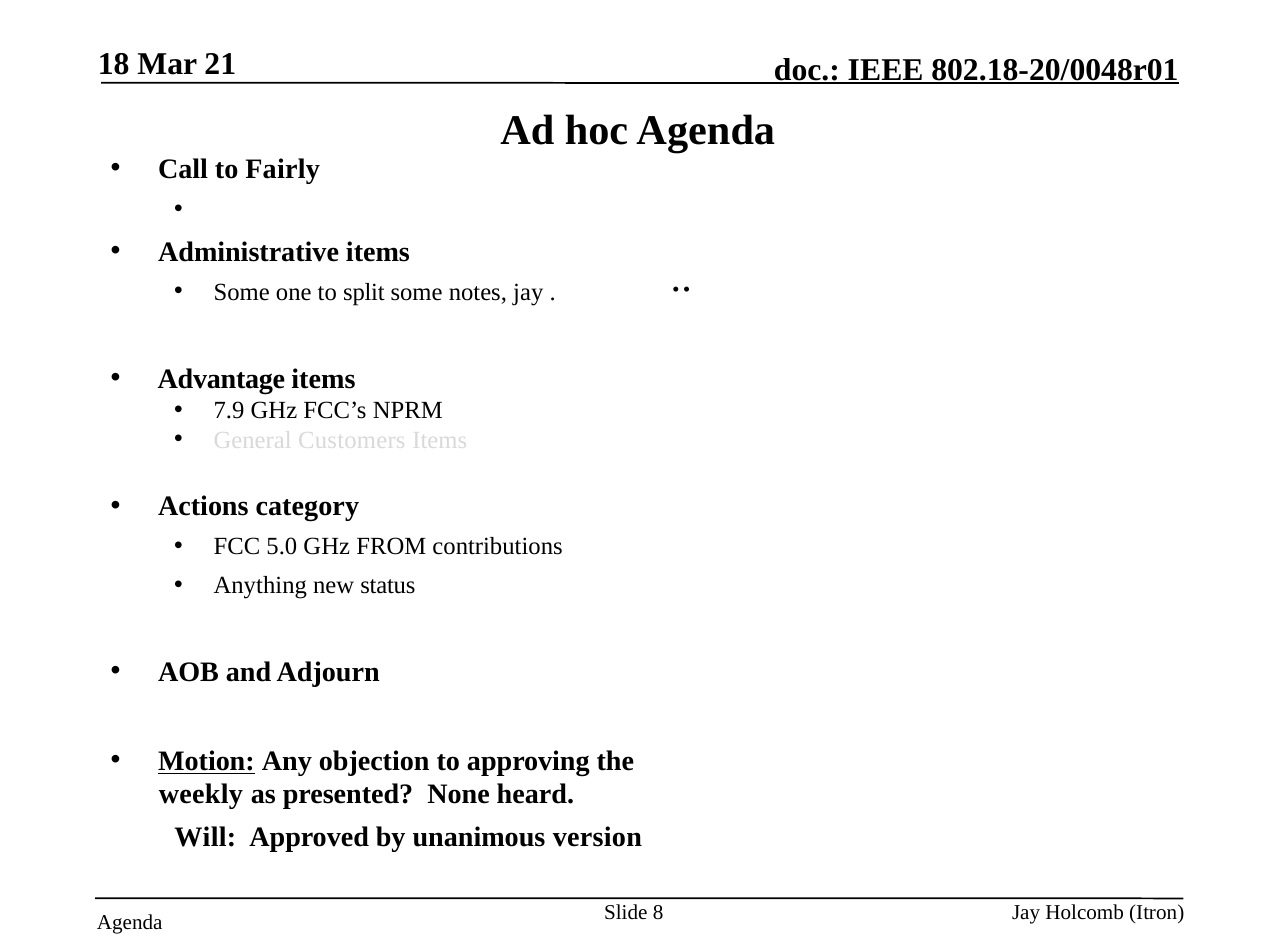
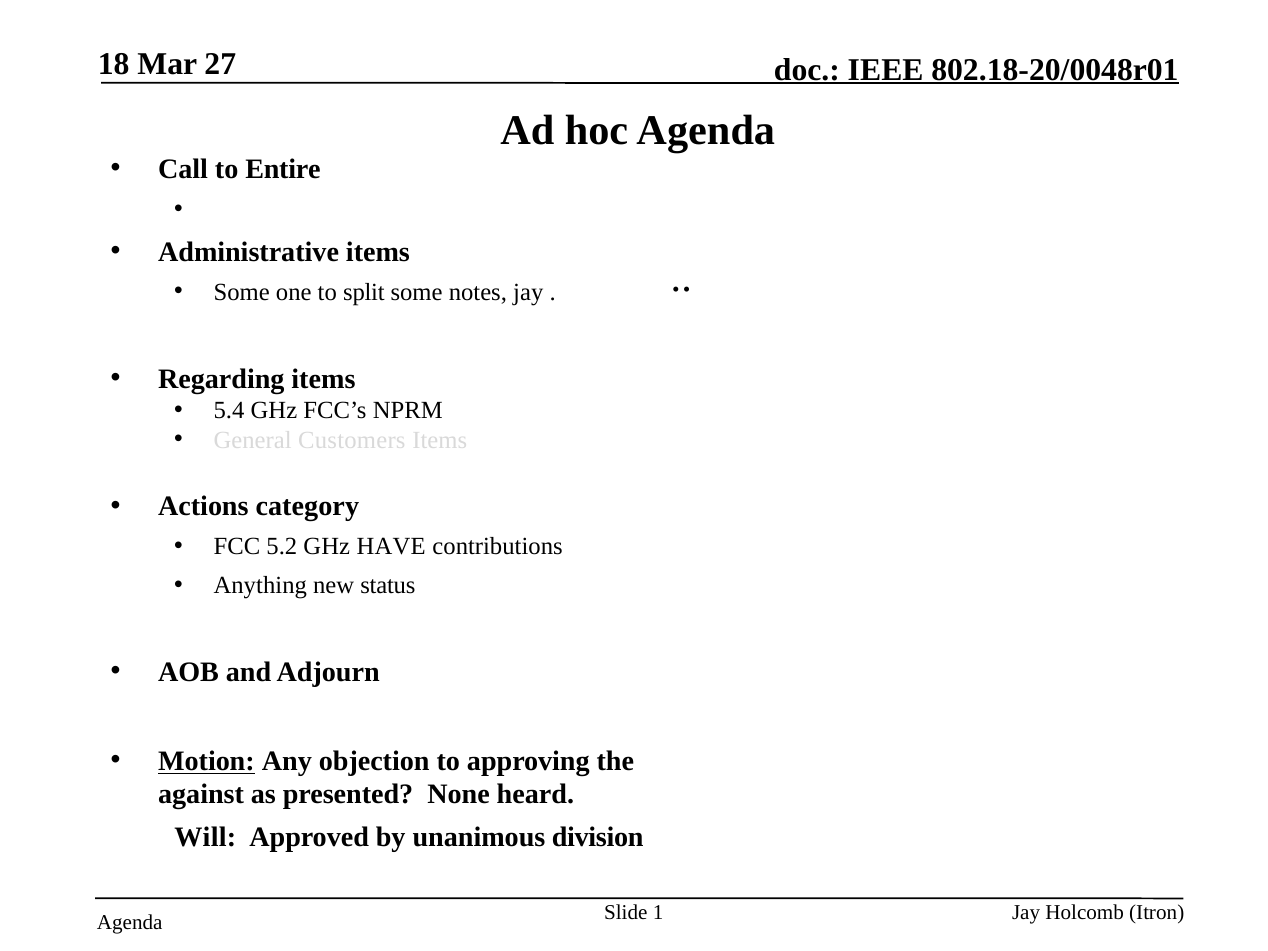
21: 21 -> 27 (220, 64)
Fairly: Fairly -> Entire (283, 169)
Advantage: Advantage -> Regarding (221, 379)
7.9: 7.9 -> 5.4 (229, 411)
5.0: 5.0 -> 5.2 (282, 547)
FROM: FROM -> HAVE (391, 547)
weekly: weekly -> against (201, 795)
version: version -> division (598, 837)
8: 8 -> 1 (658, 912)
